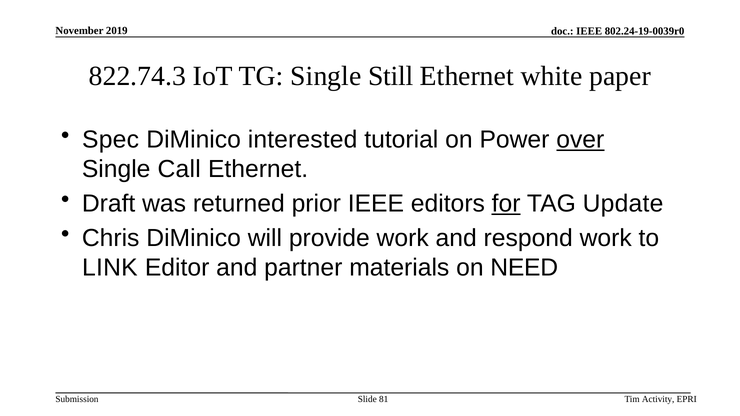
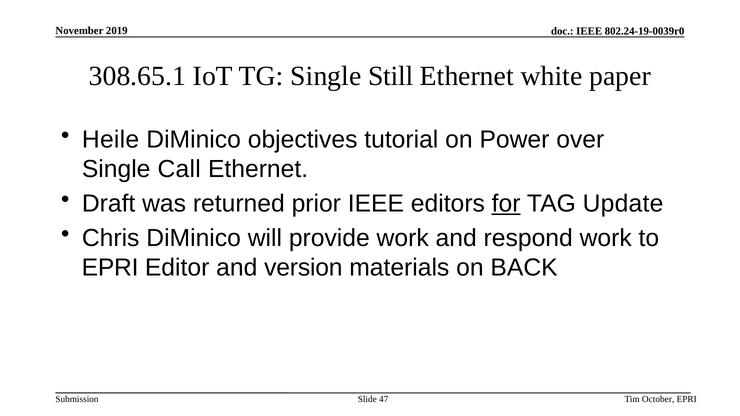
822.74.3: 822.74.3 -> 308.65.1 (137, 76)
Spec: Spec -> Heile (111, 140)
interested: interested -> objectives (303, 140)
over underline: present -> none (580, 140)
LINK: LINK -> EPRI (110, 268)
partner: partner -> version (303, 268)
NEED: NEED -> BACK (524, 268)
81: 81 -> 47 (384, 399)
Activity: Activity -> October (658, 399)
